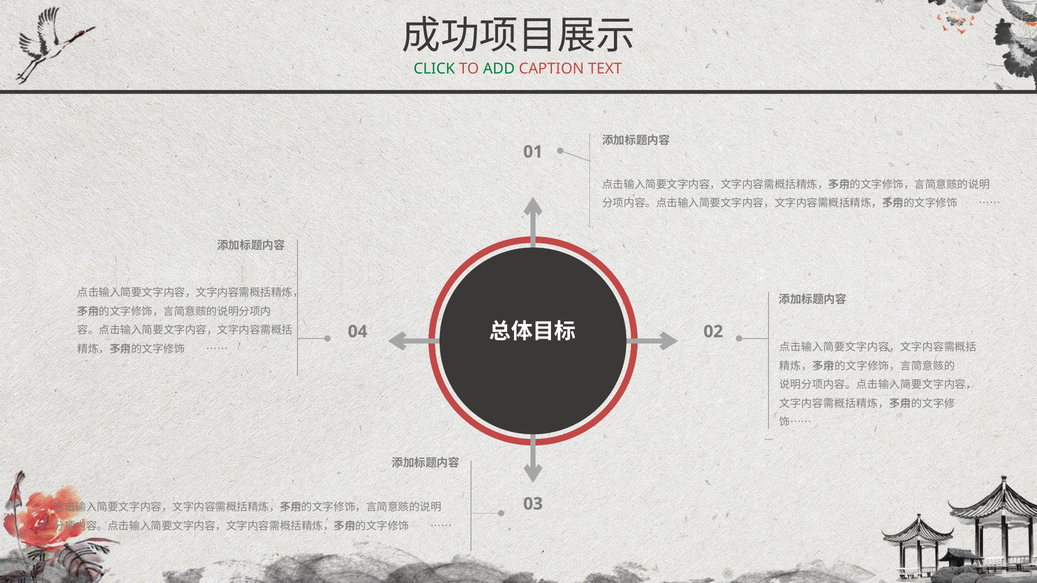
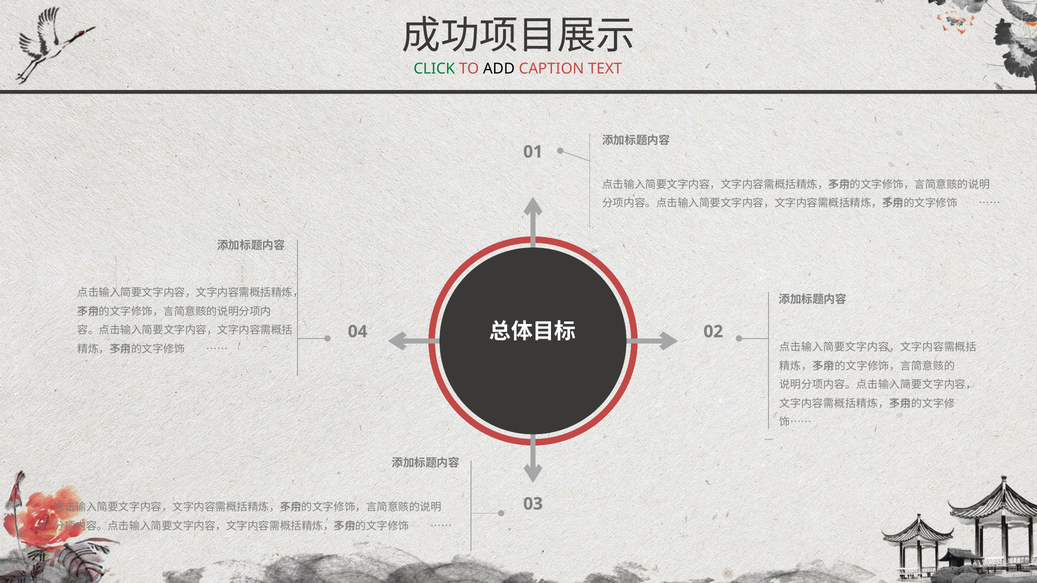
ADD colour: green -> black (499, 69)
